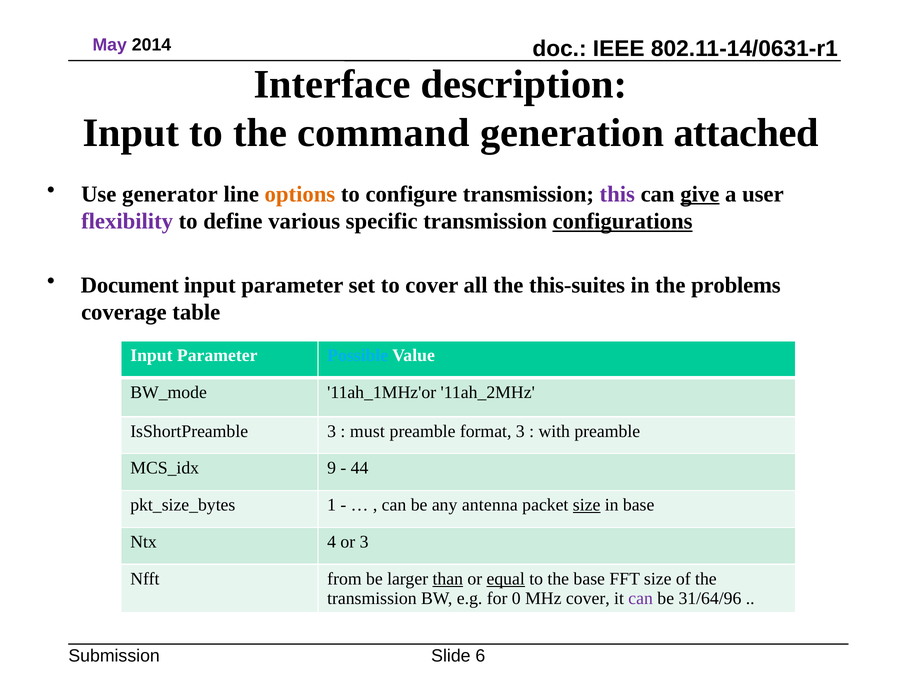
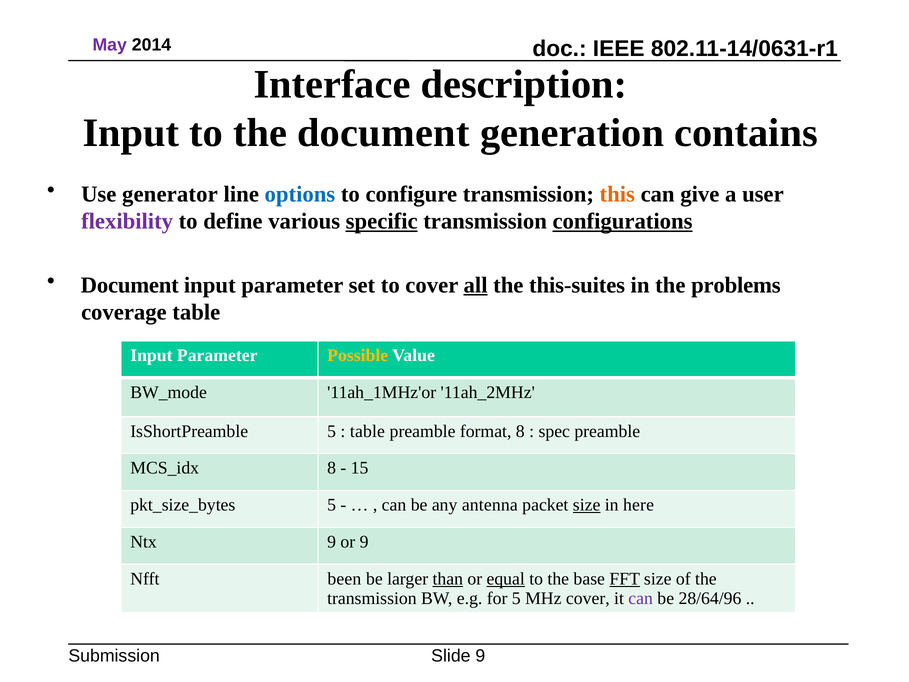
the command: command -> document (383, 133)
attached: attached -> contains (746, 133)
options colour: orange -> blue (300, 194)
this colour: purple -> orange (617, 194)
give underline: present -> none (700, 194)
specific underline: none -> present (382, 221)
all underline: none -> present (476, 285)
Possible colour: light blue -> yellow (358, 355)
IsShortPreamble 3: 3 -> 5 (332, 431)
must: must -> table (367, 431)
format 3: 3 -> 8 (520, 431)
with: with -> spec (554, 431)
9: 9 -> 8 (332, 468)
44: 44 -> 15 (360, 468)
1: 1 -> 5 (332, 505)
in base: base -> here (639, 505)
Ntx 4: 4 -> 9 (332, 542)
or 3: 3 -> 9 (364, 542)
from: from -> been (344, 579)
FFT underline: none -> present (625, 579)
for 0: 0 -> 5 (516, 598)
31/64/96: 31/64/96 -> 28/64/96 (710, 598)
Slide 6: 6 -> 9 (480, 656)
